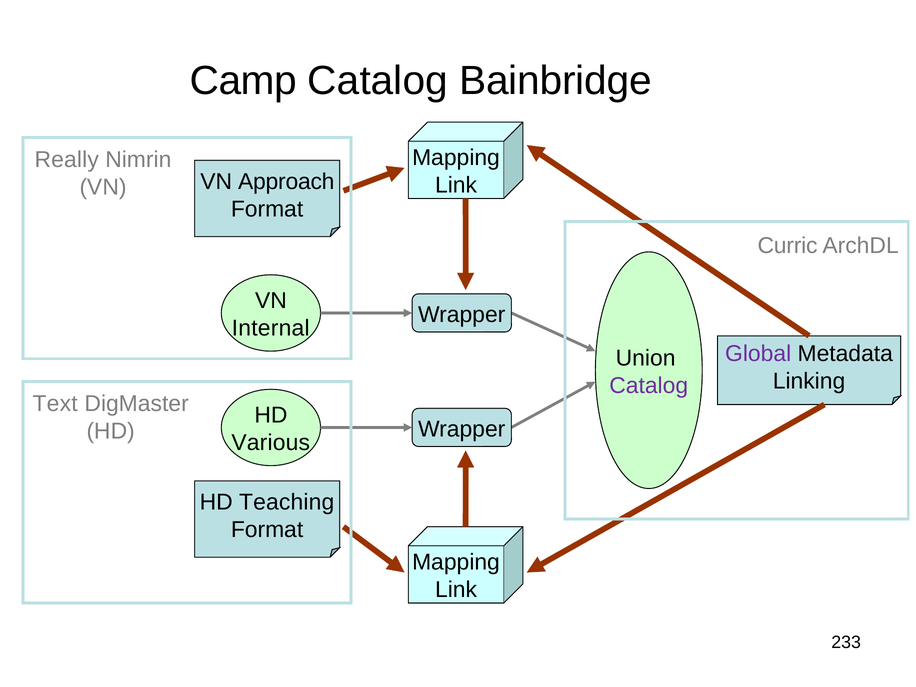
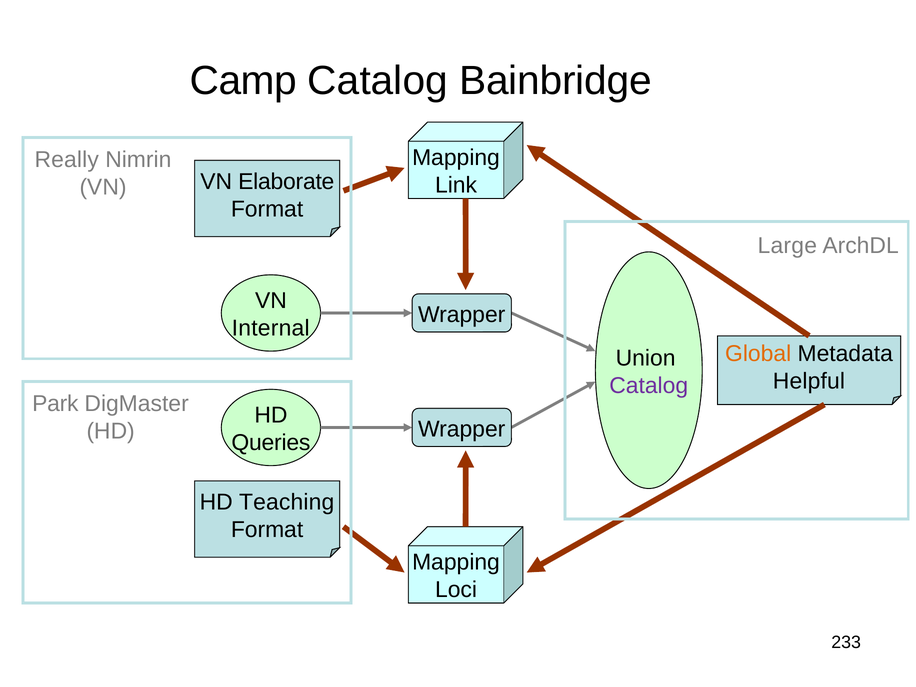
Approach: Approach -> Elaborate (286, 182)
Curric: Curric -> Large (787, 246)
Global colour: purple -> orange (758, 354)
Linking: Linking -> Helpful (809, 381)
Text: Text -> Park (55, 404)
Various: Various -> Queries (271, 443)
Link: Link -> Loci (456, 590)
